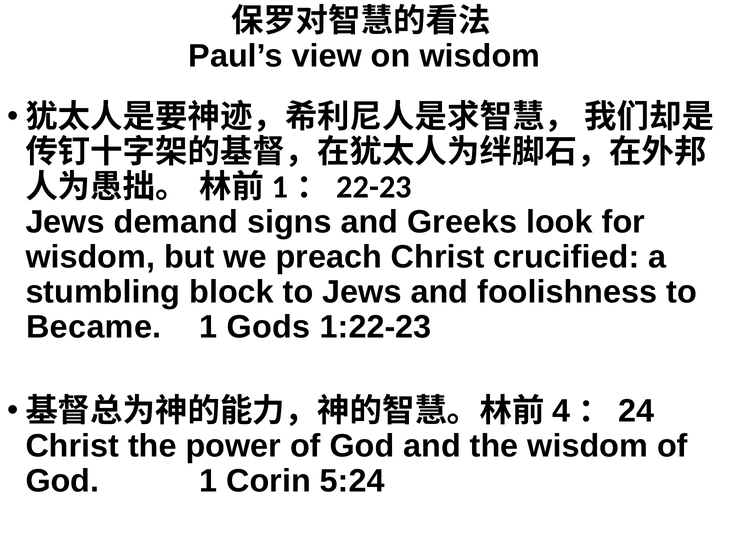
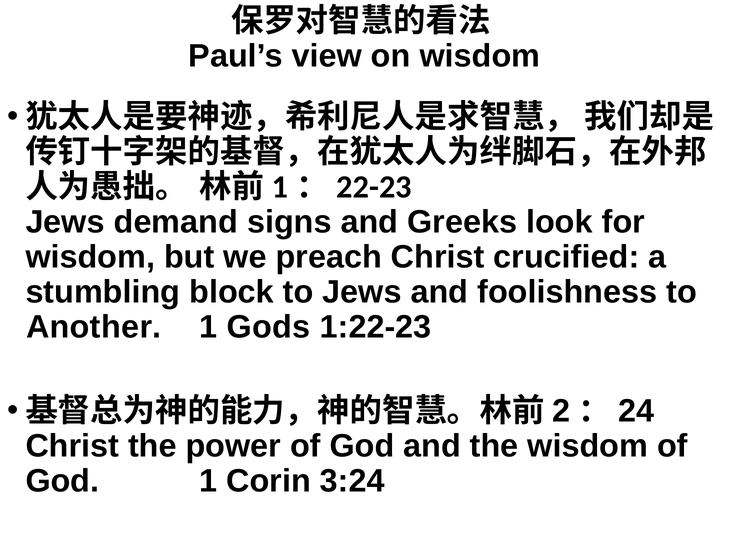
Became: Became -> Another (94, 327)
4: 4 -> 2 (561, 411)
5:24: 5:24 -> 3:24 (352, 481)
